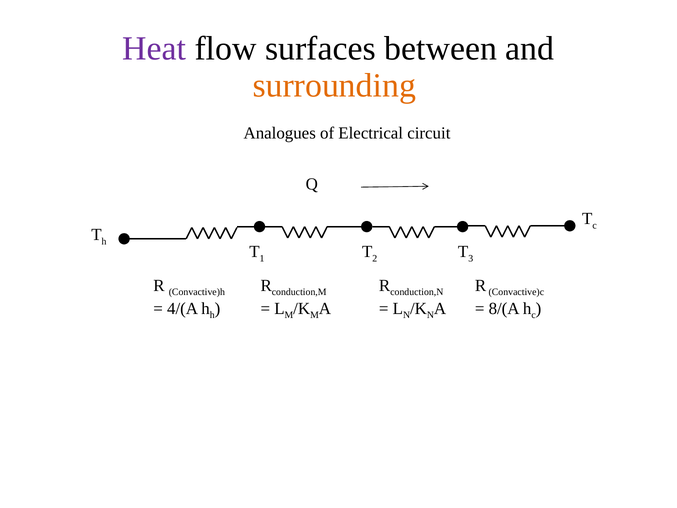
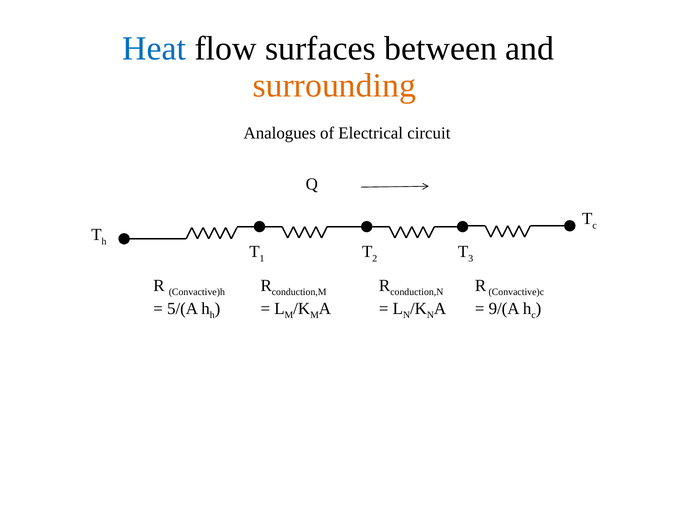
Heat colour: purple -> blue (154, 49)
4/(A: 4/(A -> 5/(A (183, 309)
8/(A: 8/(A -> 9/(A (504, 309)
